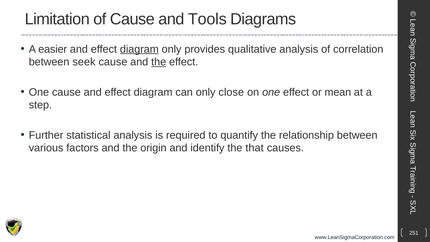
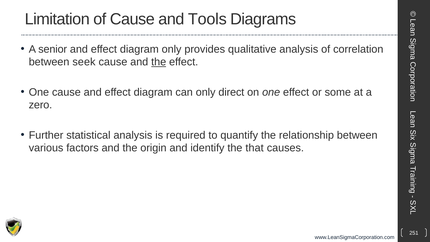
easier: easier -> senior (53, 49)
diagram underline: present -> none (139, 49)
close: close -> direct (231, 92)
mean: mean -> some (338, 92)
step: step -> zero (40, 105)
